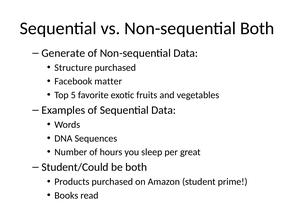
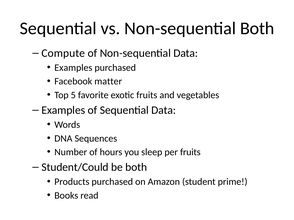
Generate: Generate -> Compute (63, 53)
Structure: Structure -> Examples (73, 68)
per great: great -> fruits (190, 152)
